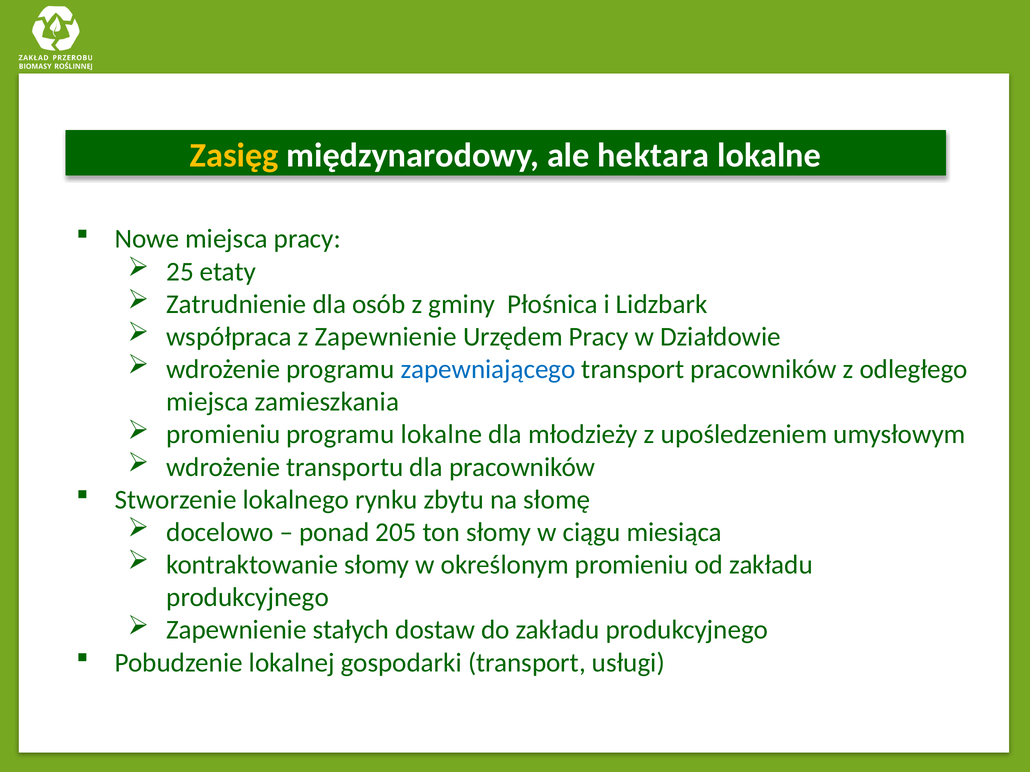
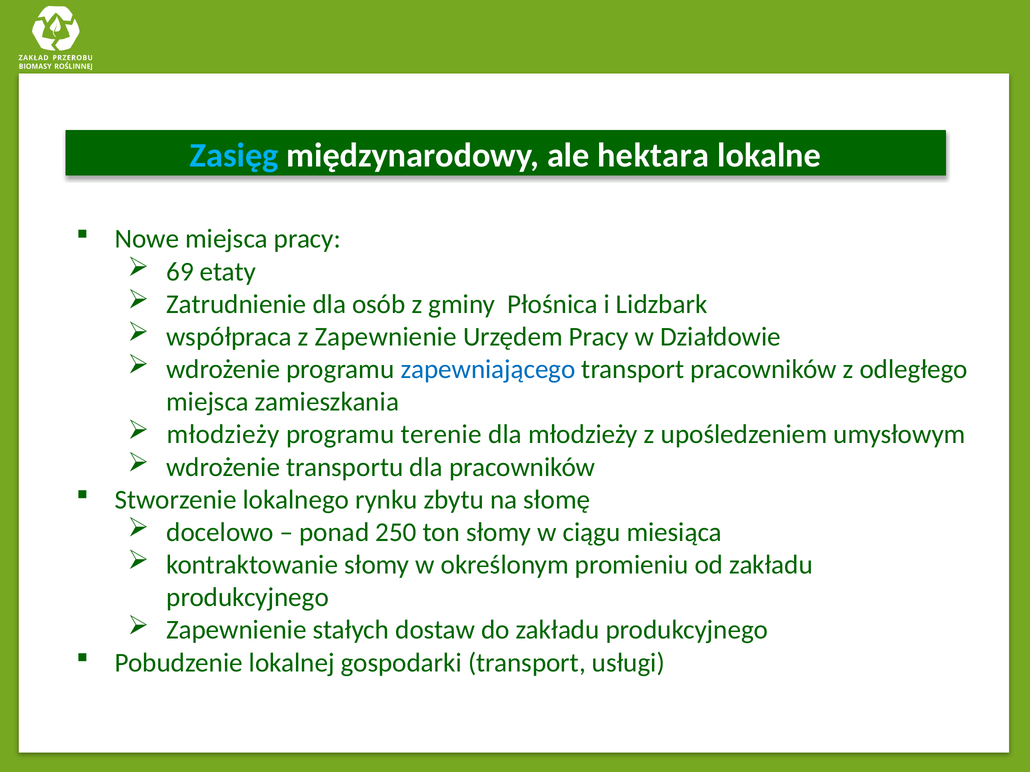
Zasięg colour: yellow -> light blue (234, 155)
25: 25 -> 69 (180, 272)
promieniu: promieniu -> młodzieży (223, 435)
programu lokalne: lokalne -> terenie (441, 435)
205: 205 -> 250 (396, 533)
